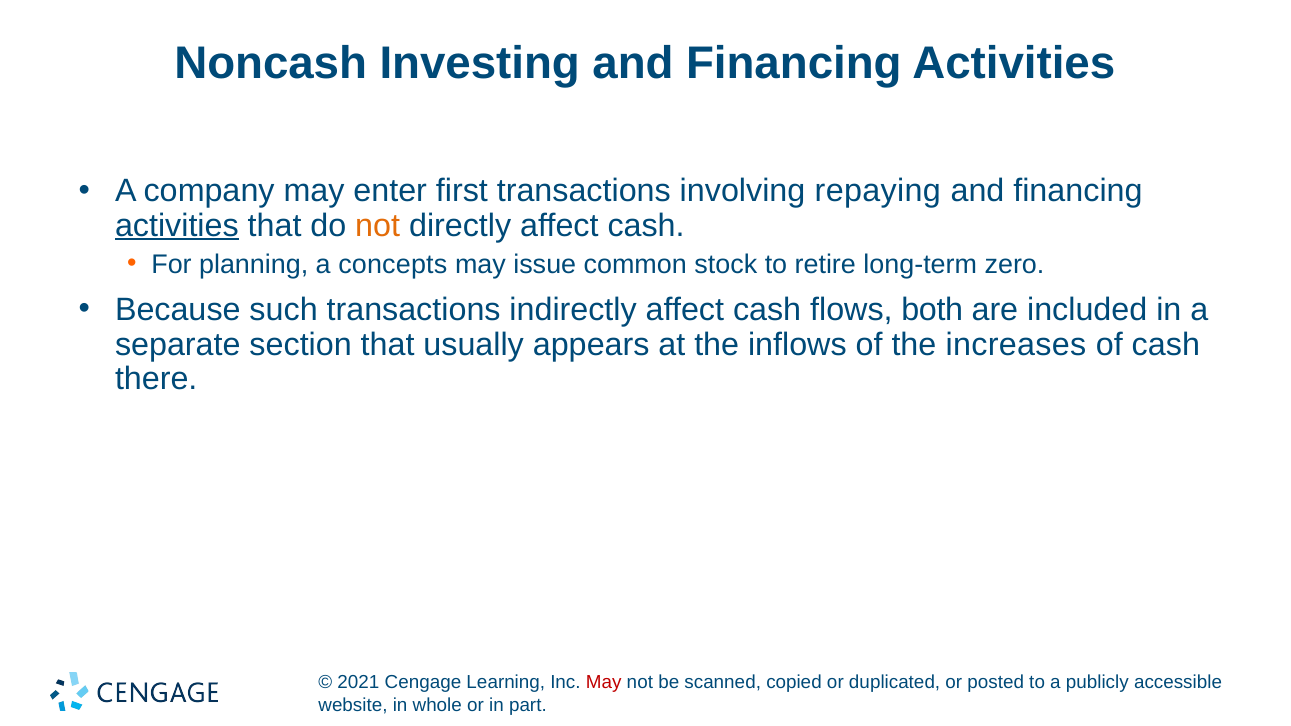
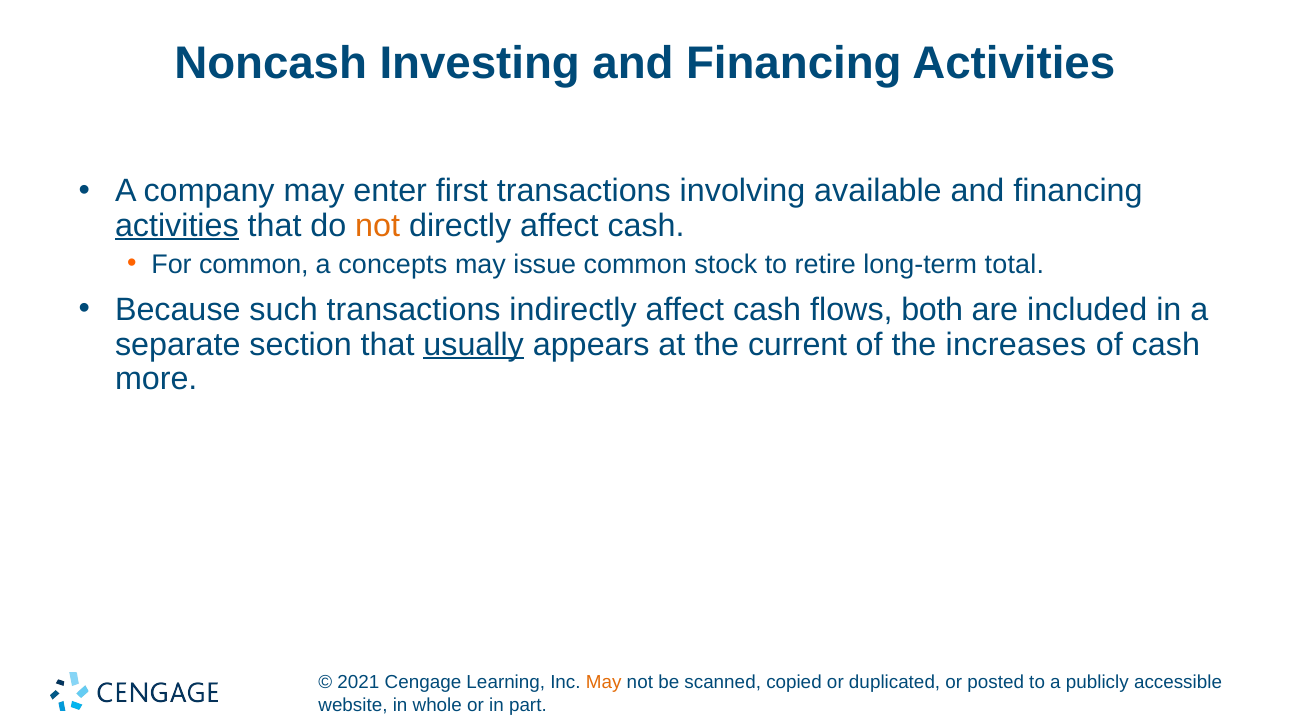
repaying: repaying -> available (878, 191)
For planning: planning -> common (254, 264)
zero: zero -> total (1014, 264)
usually underline: none -> present (474, 344)
inflows: inflows -> current (798, 344)
there: there -> more (156, 379)
May colour: red -> orange (604, 683)
